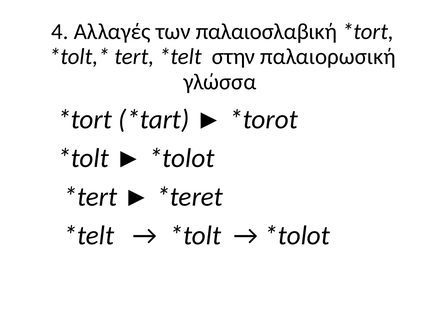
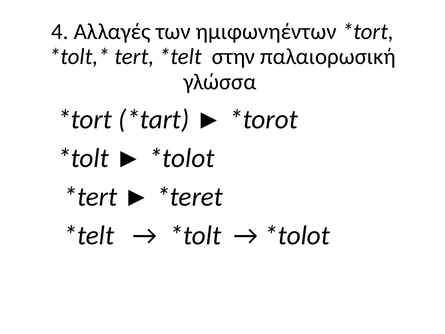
παλαιοσλαβική: παλαιοσλαβική -> ημιφωνηέντων (266, 32)
